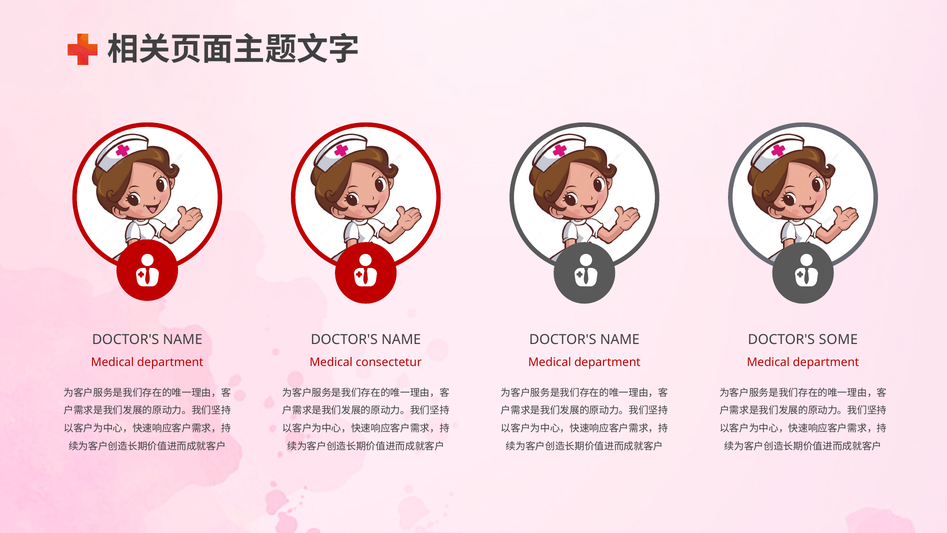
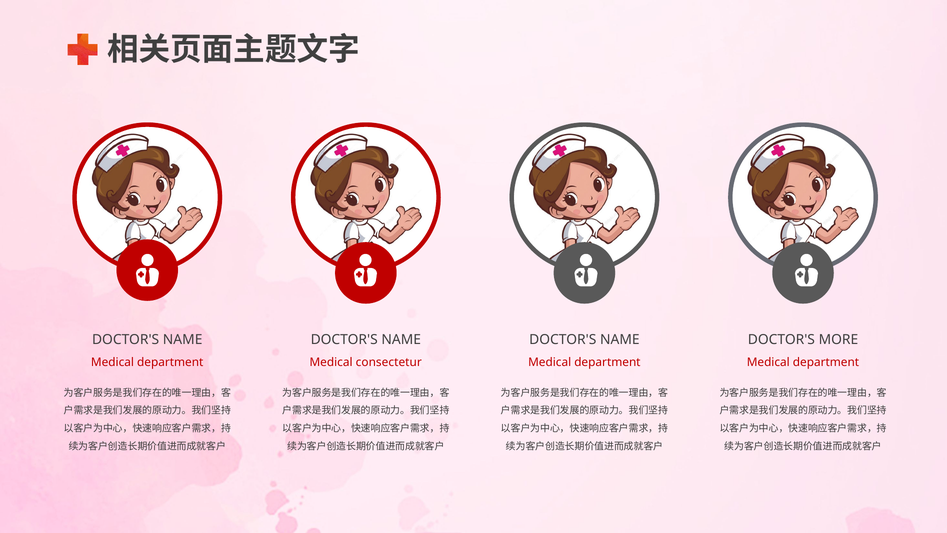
SOME: SOME -> MORE (838, 340)
